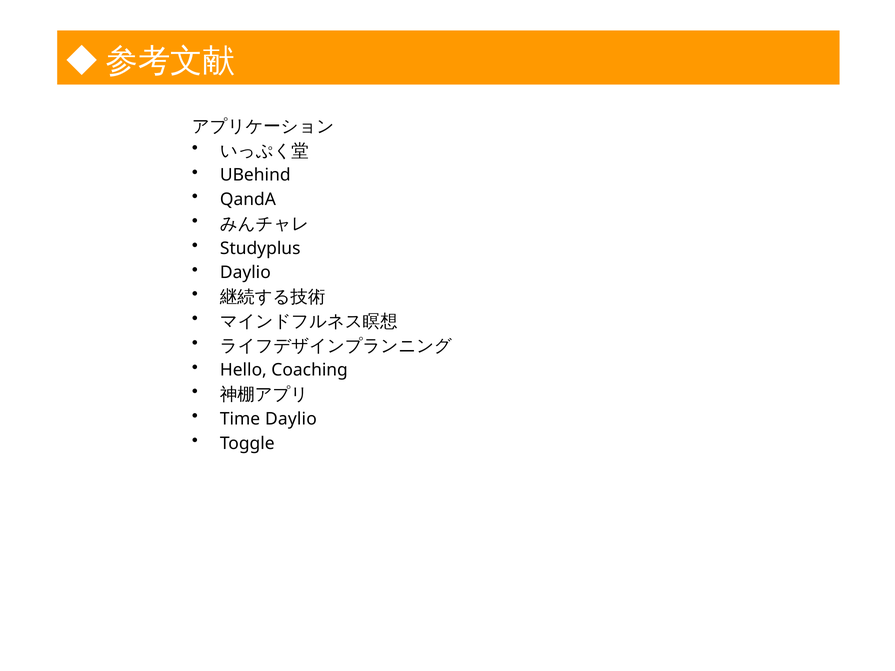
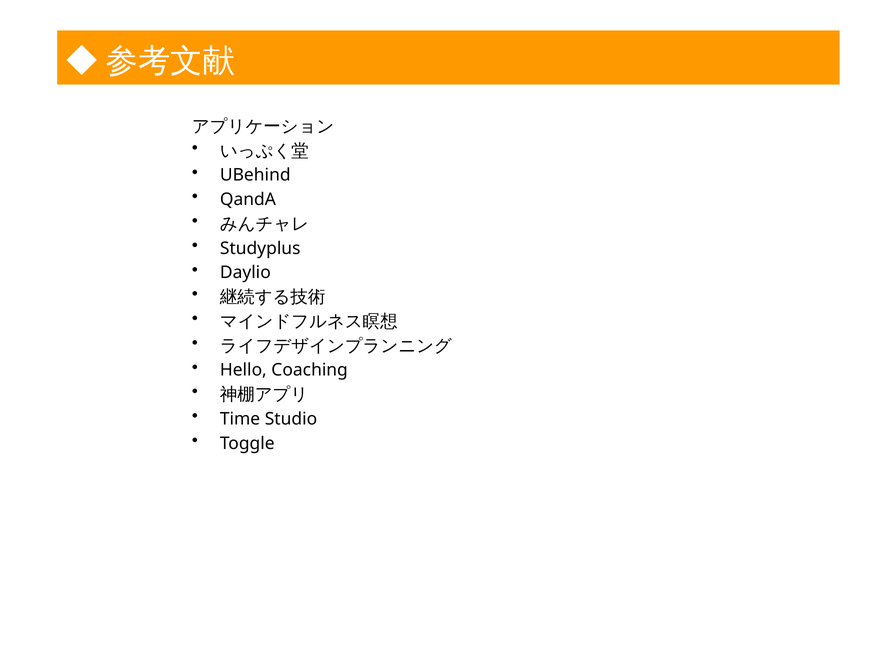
Time Daylio: Daylio -> Studio (291, 419)
